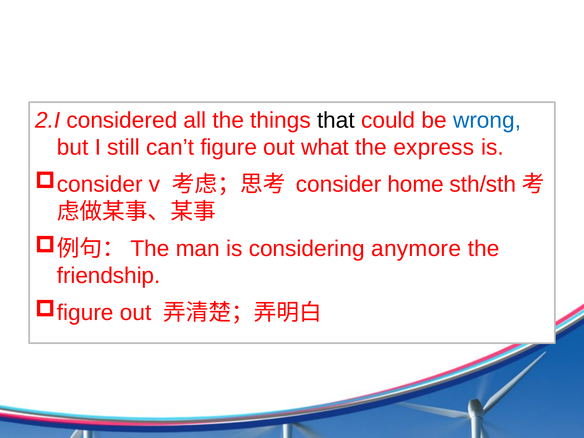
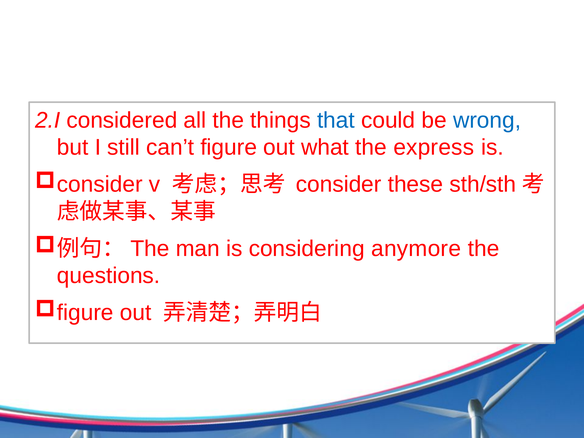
that colour: black -> blue (336, 120)
home: home -> these (415, 184)
friendship: friendship -> questions (109, 276)
